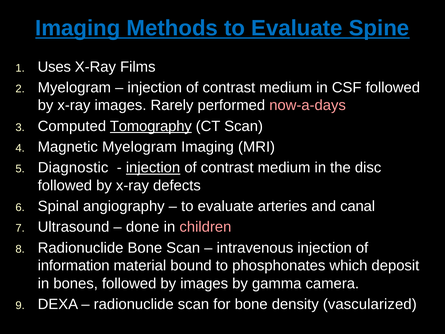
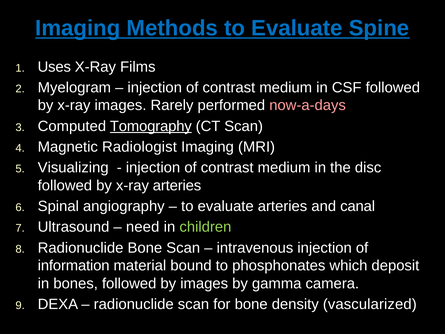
Magnetic Myelogram: Myelogram -> Radiologist (139, 147)
Diagnostic: Diagnostic -> Visualizing (73, 168)
injection underline: present -> none (153, 168)
x-ray defects: defects -> arteries (177, 185)
done: done -> need (143, 227)
children colour: pink -> light green (205, 227)
